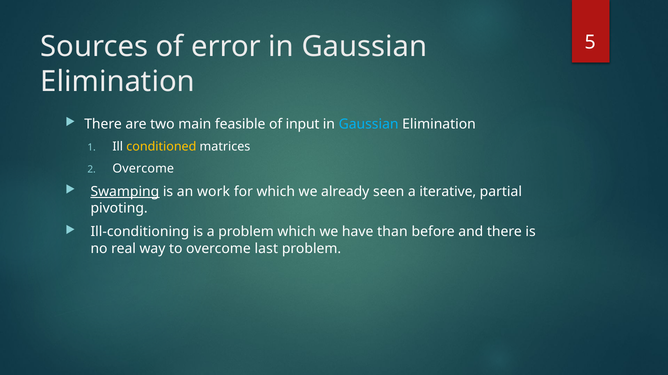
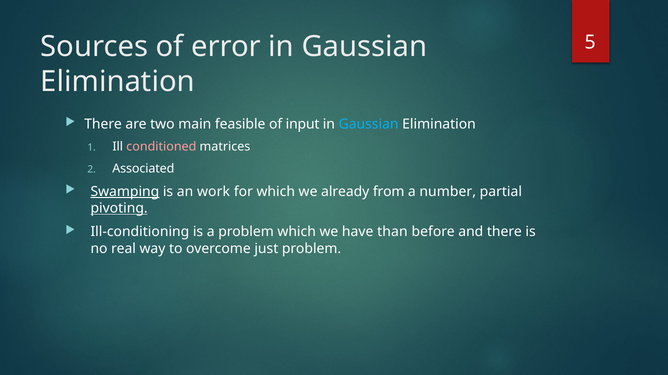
conditioned colour: yellow -> pink (161, 147)
Overcome: Overcome -> Associated (143, 169)
seen: seen -> from (389, 192)
iterative: iterative -> number (448, 192)
pivoting underline: none -> present (119, 209)
last: last -> just (266, 249)
